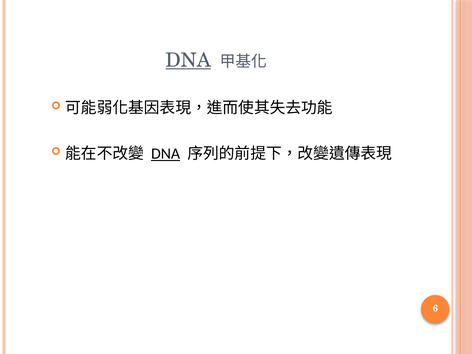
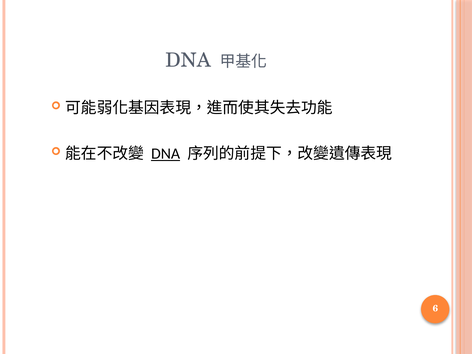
DNA underline: present -> none (188, 60)
